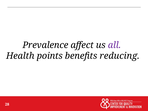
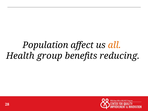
Prevalence: Prevalence -> Population (45, 45)
all colour: purple -> orange (114, 45)
points: points -> group (50, 56)
